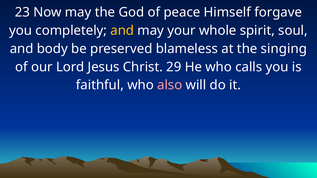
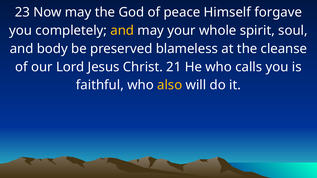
singing: singing -> cleanse (284, 49)
29: 29 -> 21 (174, 67)
also colour: pink -> yellow (170, 85)
